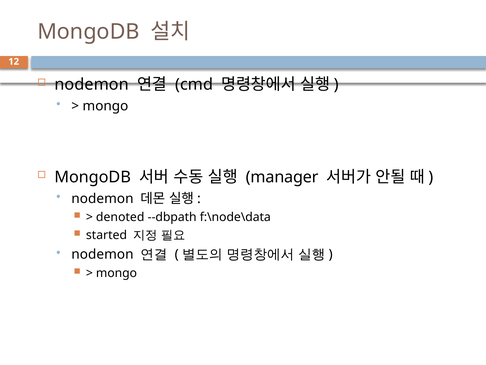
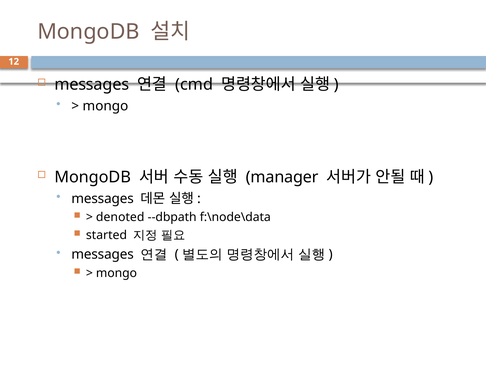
nodemon: nodemon -> messages (92, 85)
nodemon: nodemon -> messages (103, 198)
nodemon: nodemon -> messages (103, 254)
